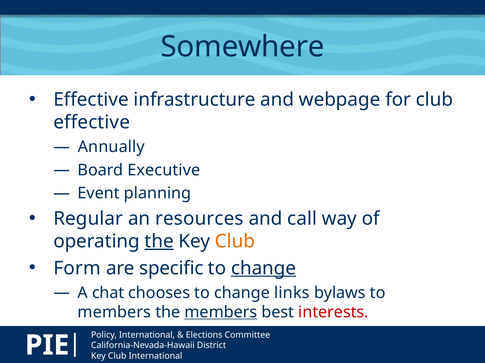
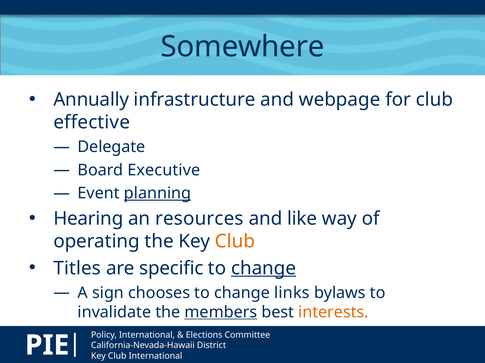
Effective: Effective -> Annually (91, 100)
Annually: Annually -> Delegate (111, 147)
planning underline: none -> present (158, 194)
Regular: Regular -> Hearing (88, 219)
call: call -> like (302, 219)
the underline: present -> none (159, 242)
Form: Form -> Titles (77, 269)
chat: chat -> sign (108, 293)
members: members -> invalidate (114, 313)
interests colour: red -> orange (333, 313)
